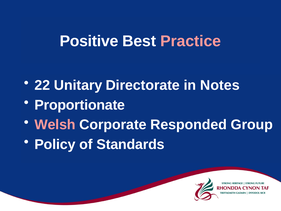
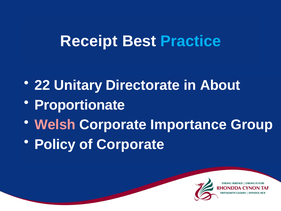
Positive: Positive -> Receipt (89, 41)
Practice colour: pink -> light blue (191, 41)
Notes: Notes -> About (220, 85)
Responded: Responded -> Importance (189, 125)
of Standards: Standards -> Corporate (130, 144)
